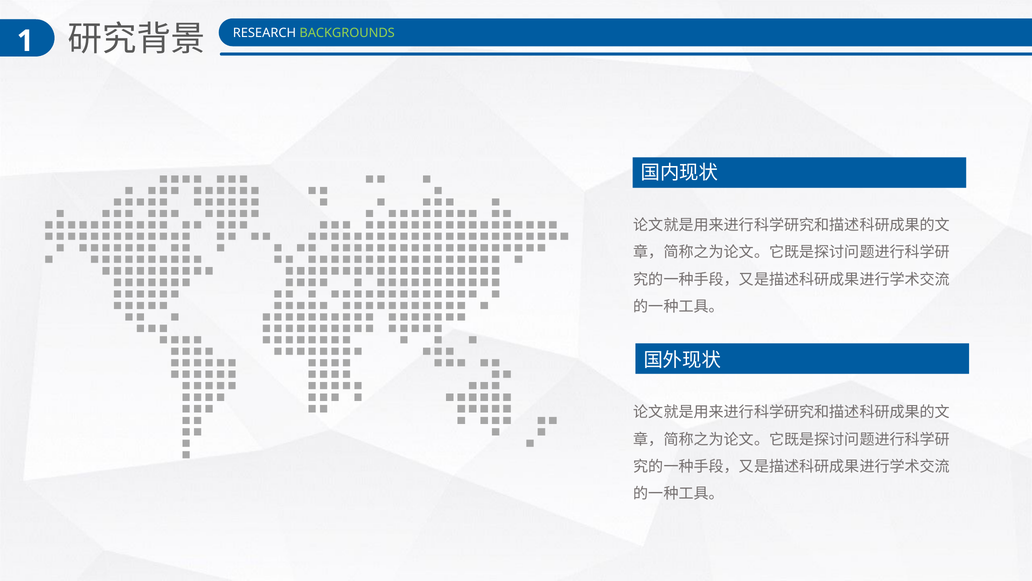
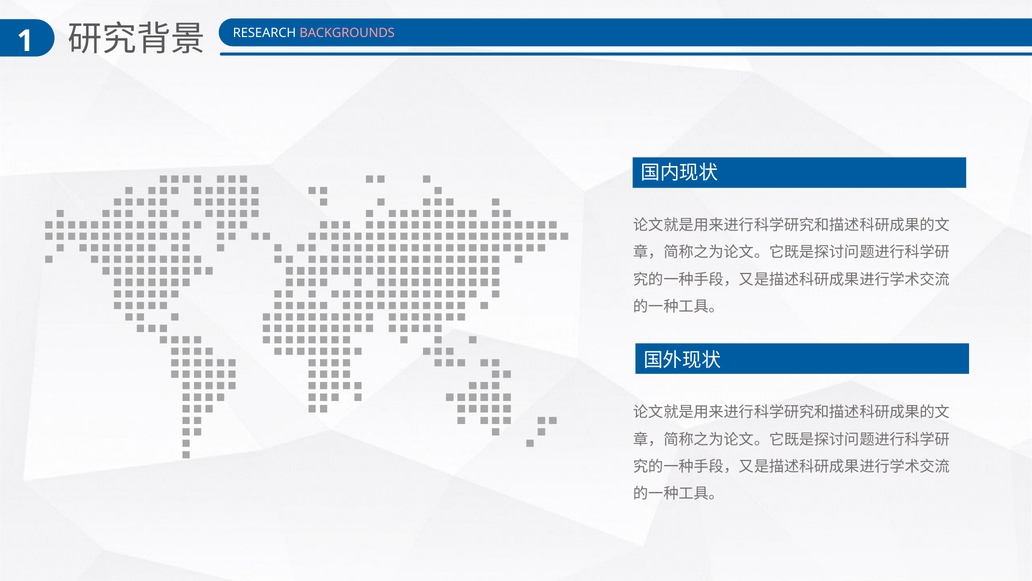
BACKGROUNDS colour: light green -> pink (347, 33)
